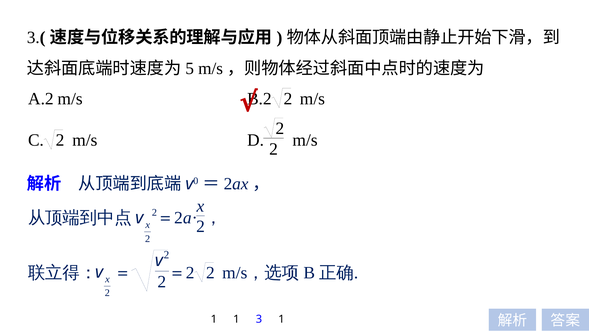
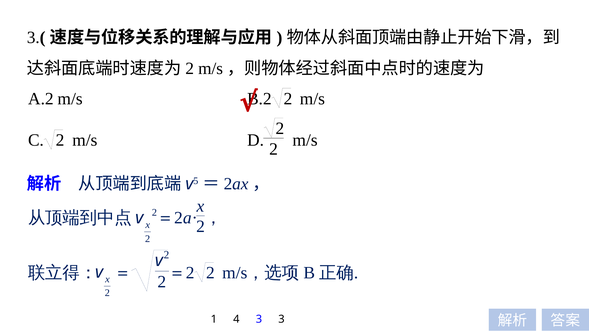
5: 5 -> 2 (190, 69)
0: 0 -> 5 (196, 181)
1 1: 1 -> 4 (236, 320)
3 1: 1 -> 3 (281, 320)
